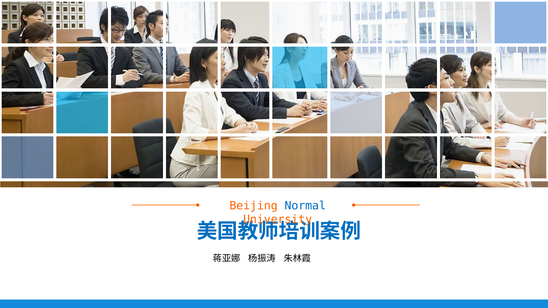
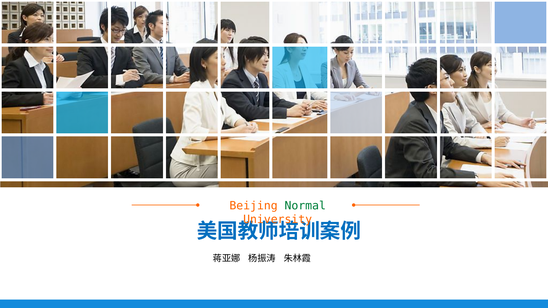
Normal colour: blue -> green (305, 206)
